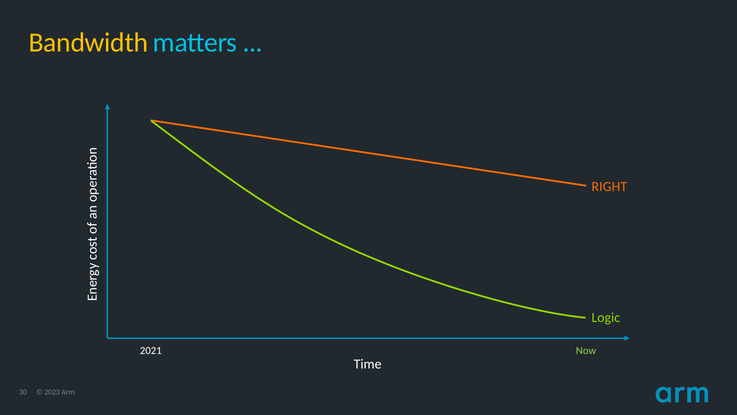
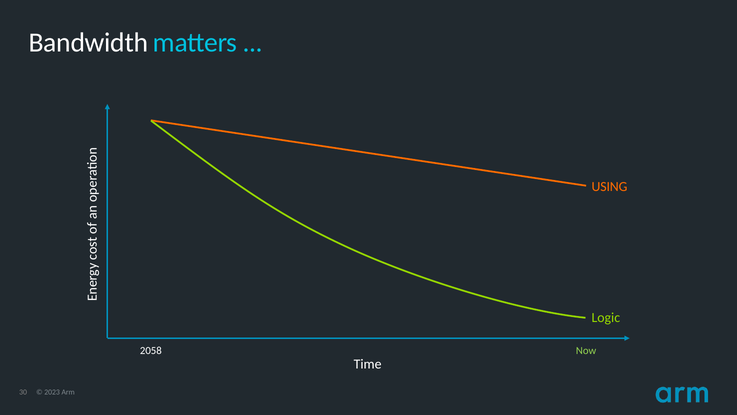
Bandwidth colour: yellow -> white (88, 42)
RIGHT: RIGHT -> USING (609, 187)
2021: 2021 -> 2058 (151, 350)
